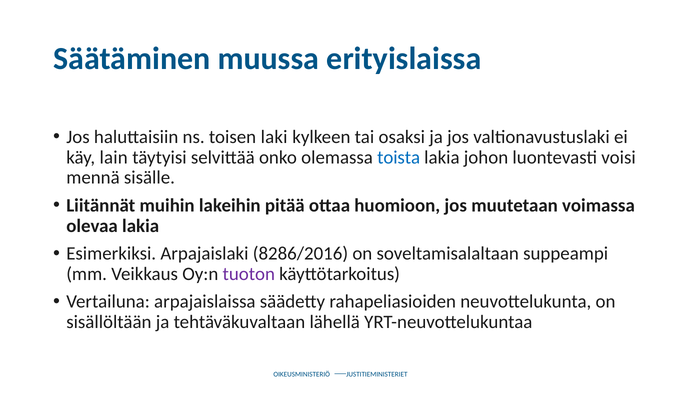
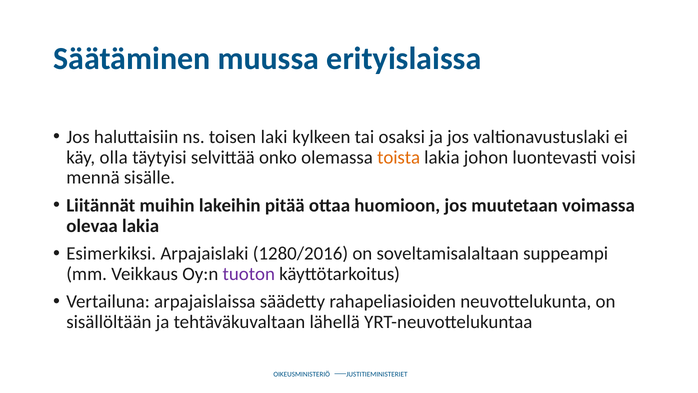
lain: lain -> olla (114, 157)
toista colour: blue -> orange (399, 157)
8286/2016: 8286/2016 -> 1280/2016 (300, 253)
